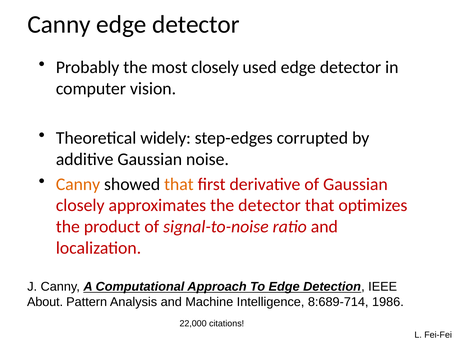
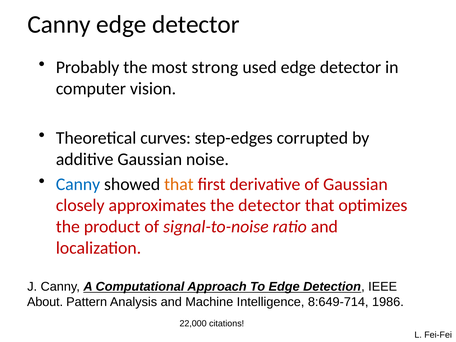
most closely: closely -> strong (215, 67)
widely: widely -> curves (166, 138)
Canny colour: orange -> blue (78, 184)
8:689-714: 8:689-714 -> 8:649-714 (338, 302)
